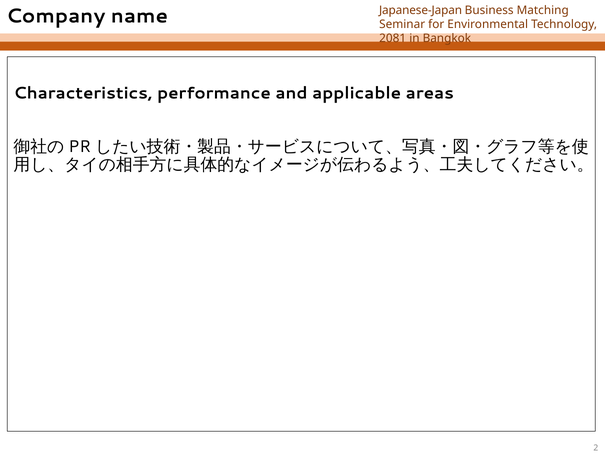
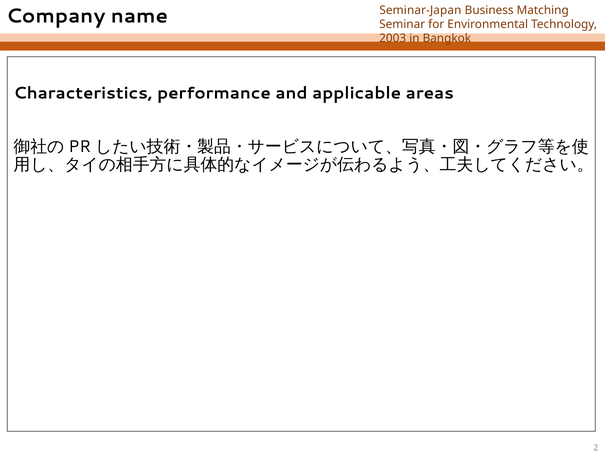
Japanese-Japan: Japanese-Japan -> Seminar-Japan (420, 10)
2081: 2081 -> 2003 (393, 38)
